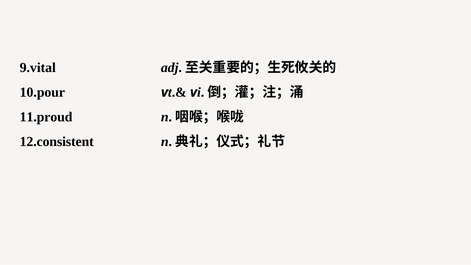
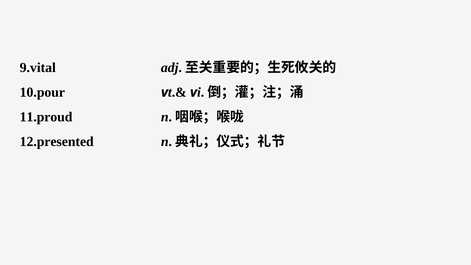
12.consistent: 12.consistent -> 12.presented (57, 142)
